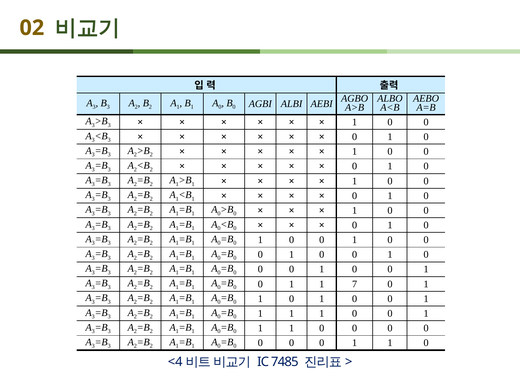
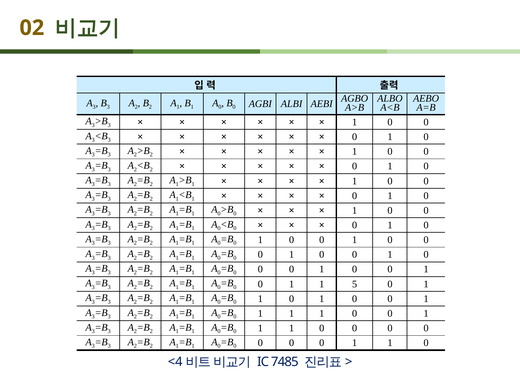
7: 7 -> 5 (355, 284)
